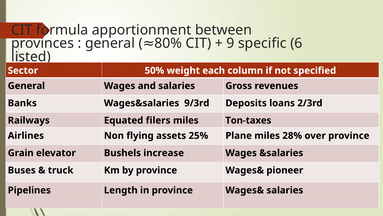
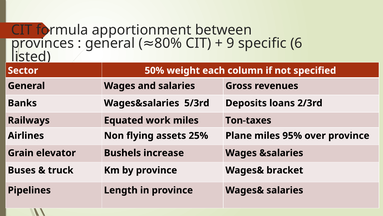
9/3rd: 9/3rd -> 5/3rd (197, 103)
filers: filers -> work (158, 120)
28%: 28% -> 95% (292, 135)
pioneer: pioneer -> bracket (285, 170)
